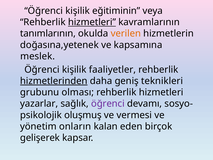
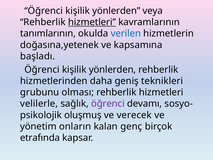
eğitiminin: eğitiminin -> yönlerden (116, 11)
verilen colour: orange -> blue (126, 33)
meslek: meslek -> başladı (38, 56)
faaliyetler: faaliyetler -> yönlerden (112, 69)
hizmetlerinden underline: present -> none (54, 81)
yazarlar: yazarlar -> velilerle (39, 104)
vermesi: vermesi -> verecek (134, 115)
eden: eden -> genç (131, 126)
gelişerek: gelişerek -> etrafında (40, 138)
